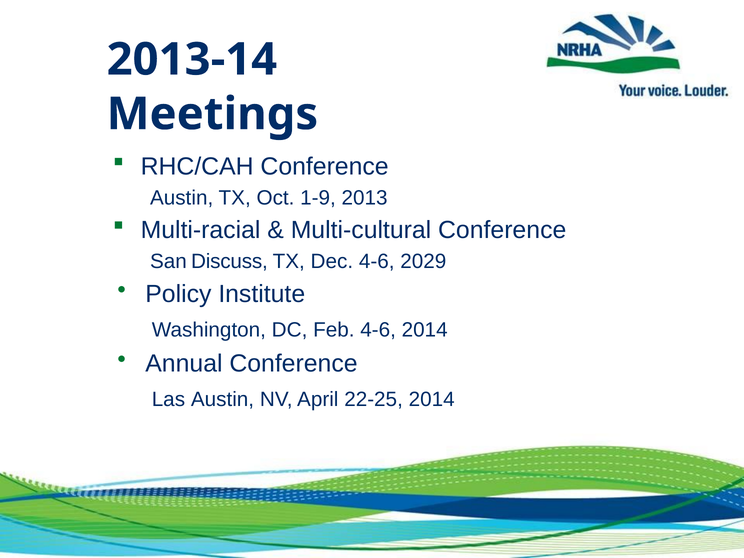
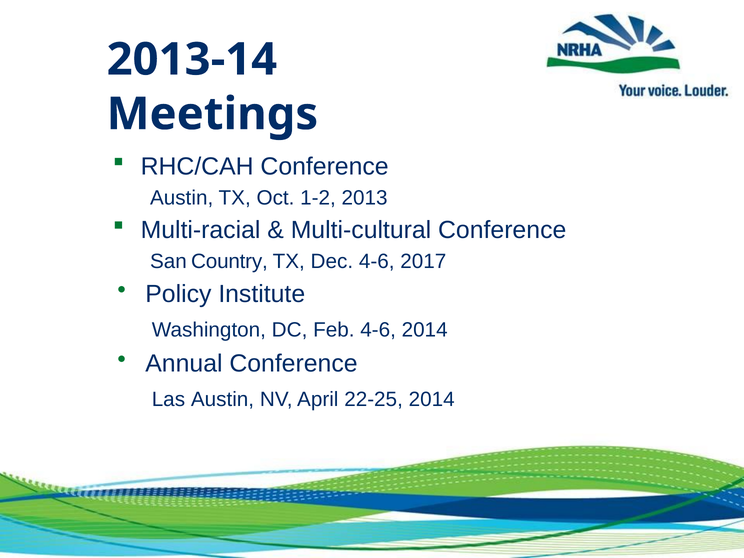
1-9: 1-9 -> 1-2 (318, 198)
Discuss: Discuss -> Country (229, 261)
2029: 2029 -> 2017 (423, 261)
